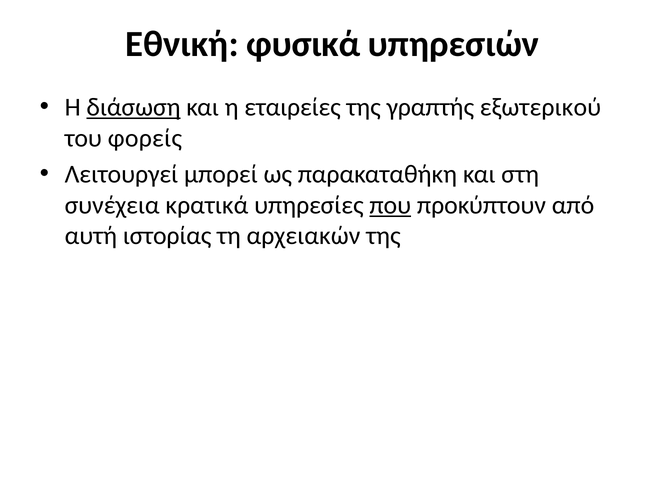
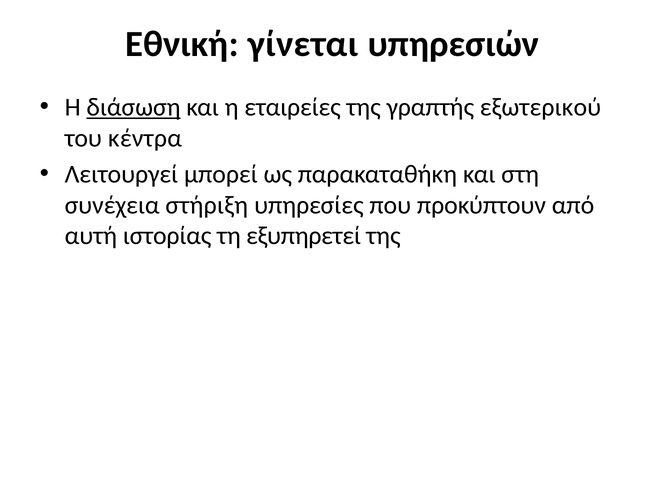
φυσικά: φυσικά -> γίνεται (303, 44)
φορείς: φορείς -> κέντρα (145, 138)
κρατικά: κρατικά -> στήριξη (207, 205)
που underline: present -> none (390, 205)
αρχειακών: αρχειακών -> εξυπηρετεί (304, 236)
